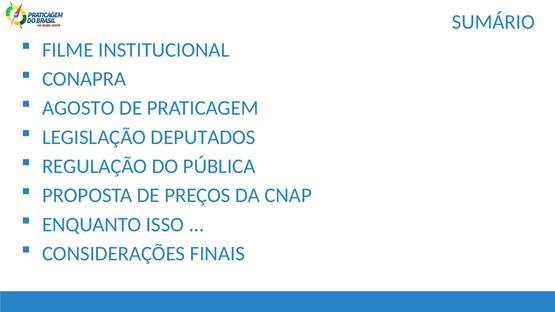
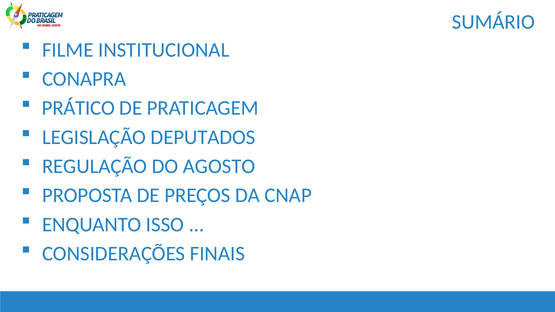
AGOSTO: AGOSTO -> PRÁTICO (78, 108)
PÚBLICA: PÚBLICA -> AGOSTO (219, 166)
